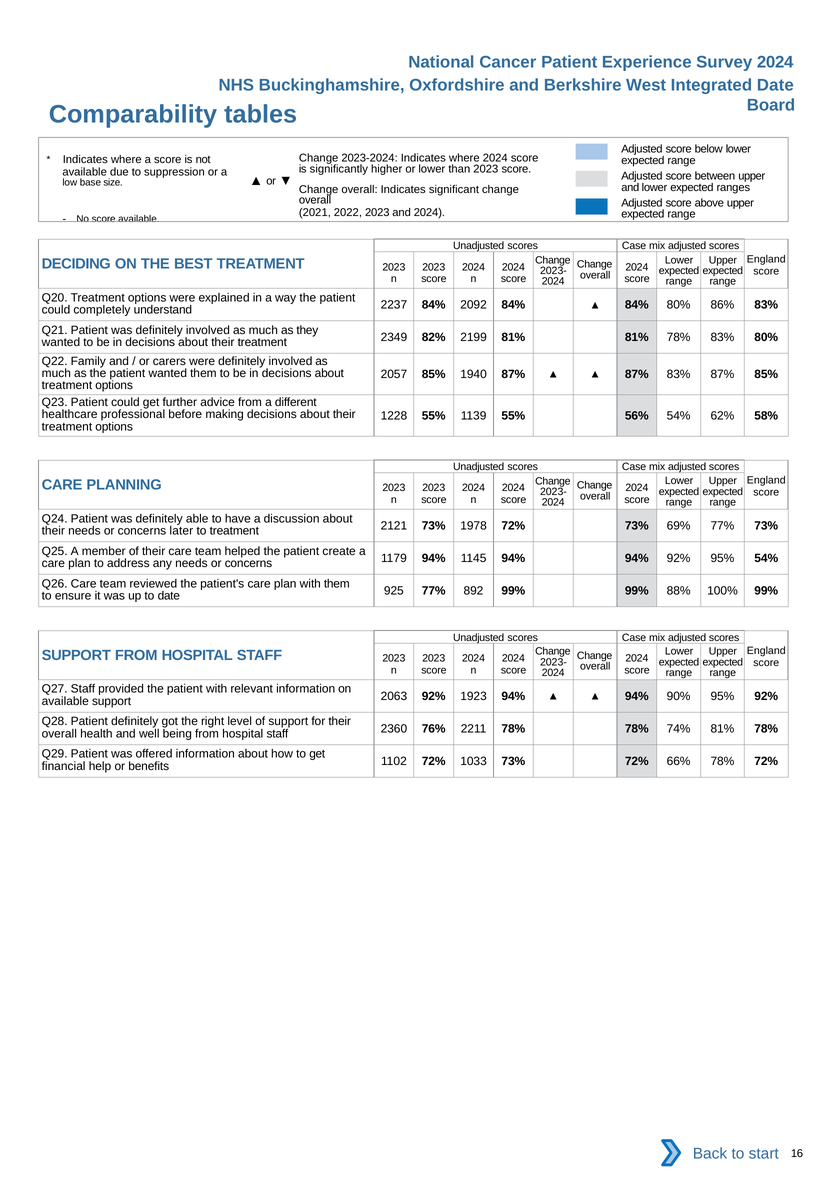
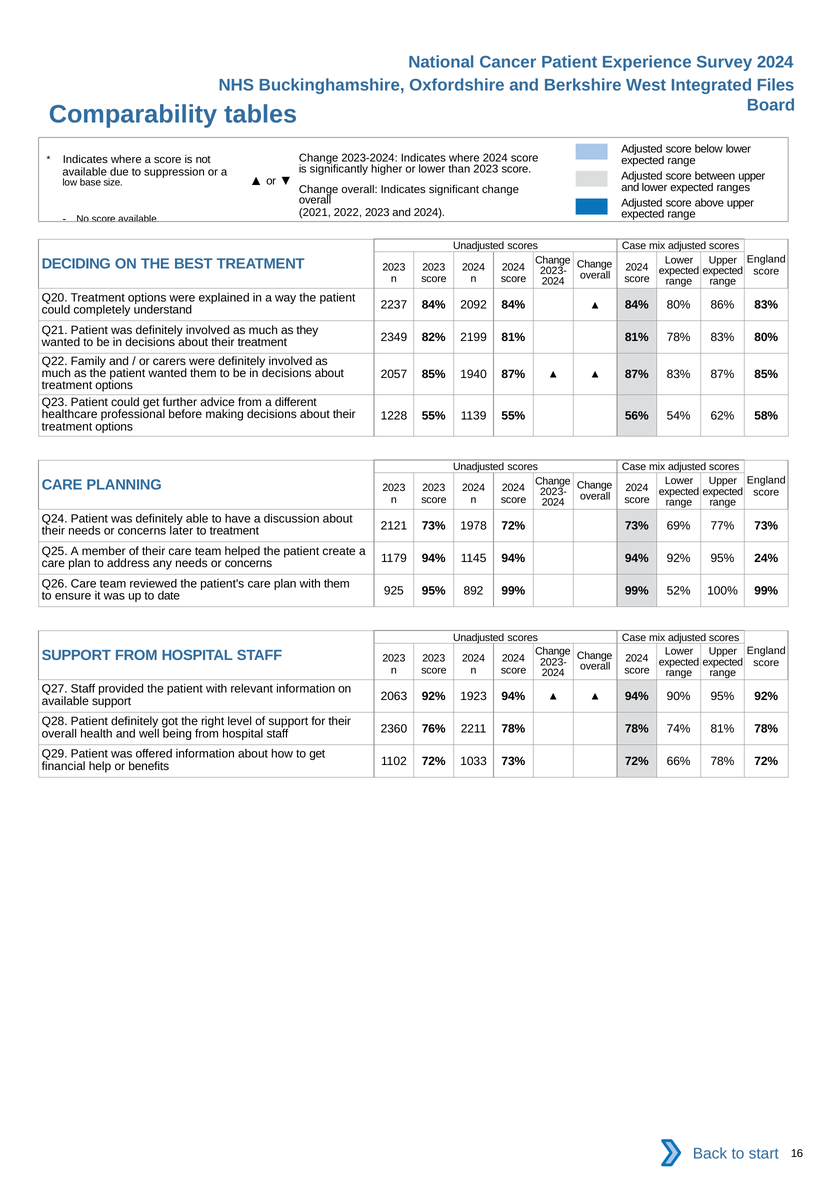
Integrated Date: Date -> Files (776, 85)
95% 54%: 54% -> 24% (766, 558)
925 77%: 77% -> 95% (434, 591)
88%: 88% -> 52% (679, 591)
